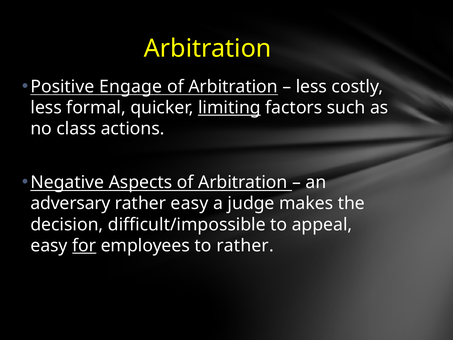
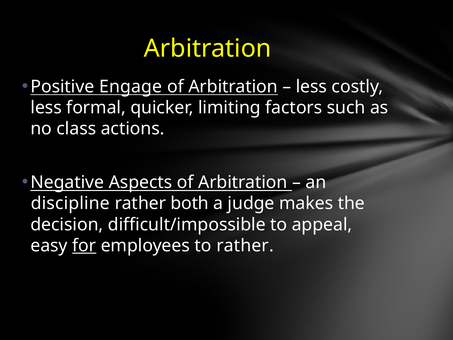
limiting underline: present -> none (229, 108)
adversary: adversary -> discipline (70, 203)
rather easy: easy -> both (190, 203)
